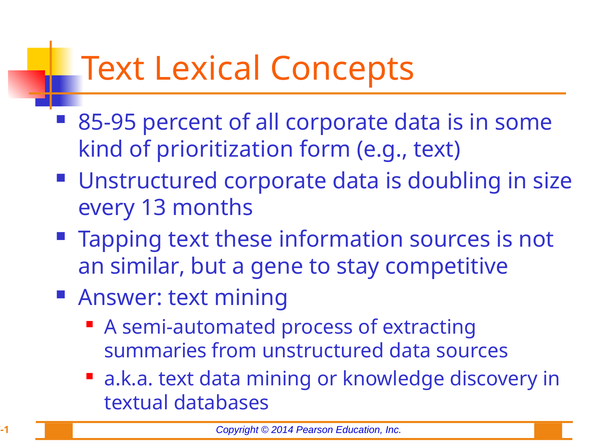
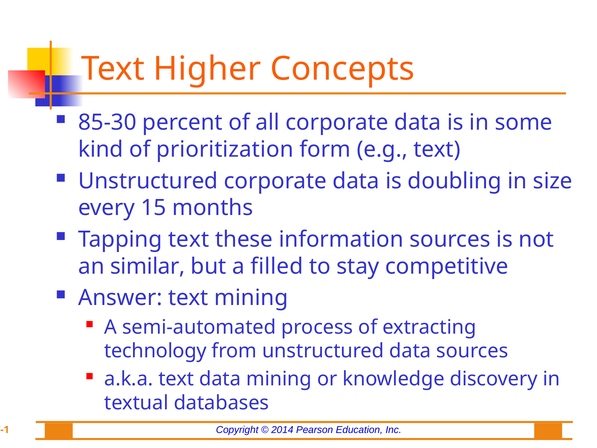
Lexical: Lexical -> Higher (207, 69)
85-95: 85-95 -> 85-30 (107, 122)
13: 13 -> 15 (154, 208)
gene: gene -> filled (277, 266)
summaries: summaries -> technology (155, 351)
